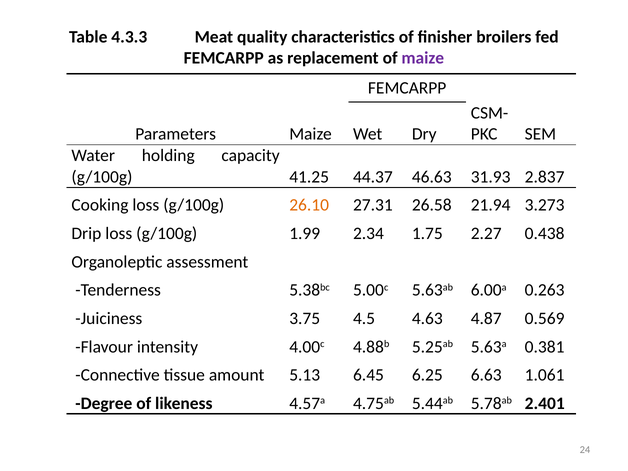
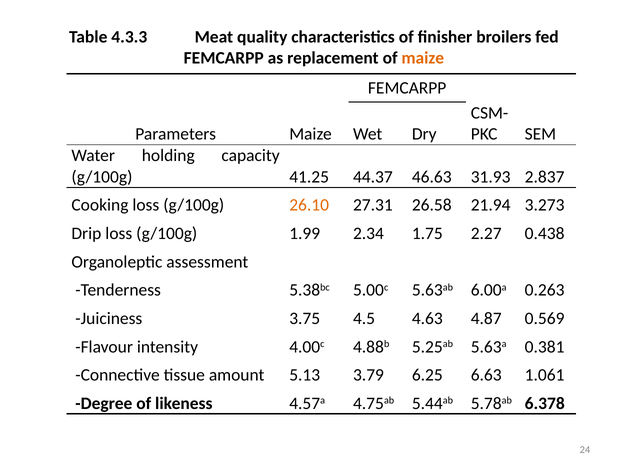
maize colour: purple -> orange (423, 58)
6.45: 6.45 -> 3.79 (368, 375)
2.401: 2.401 -> 6.378 (545, 403)
